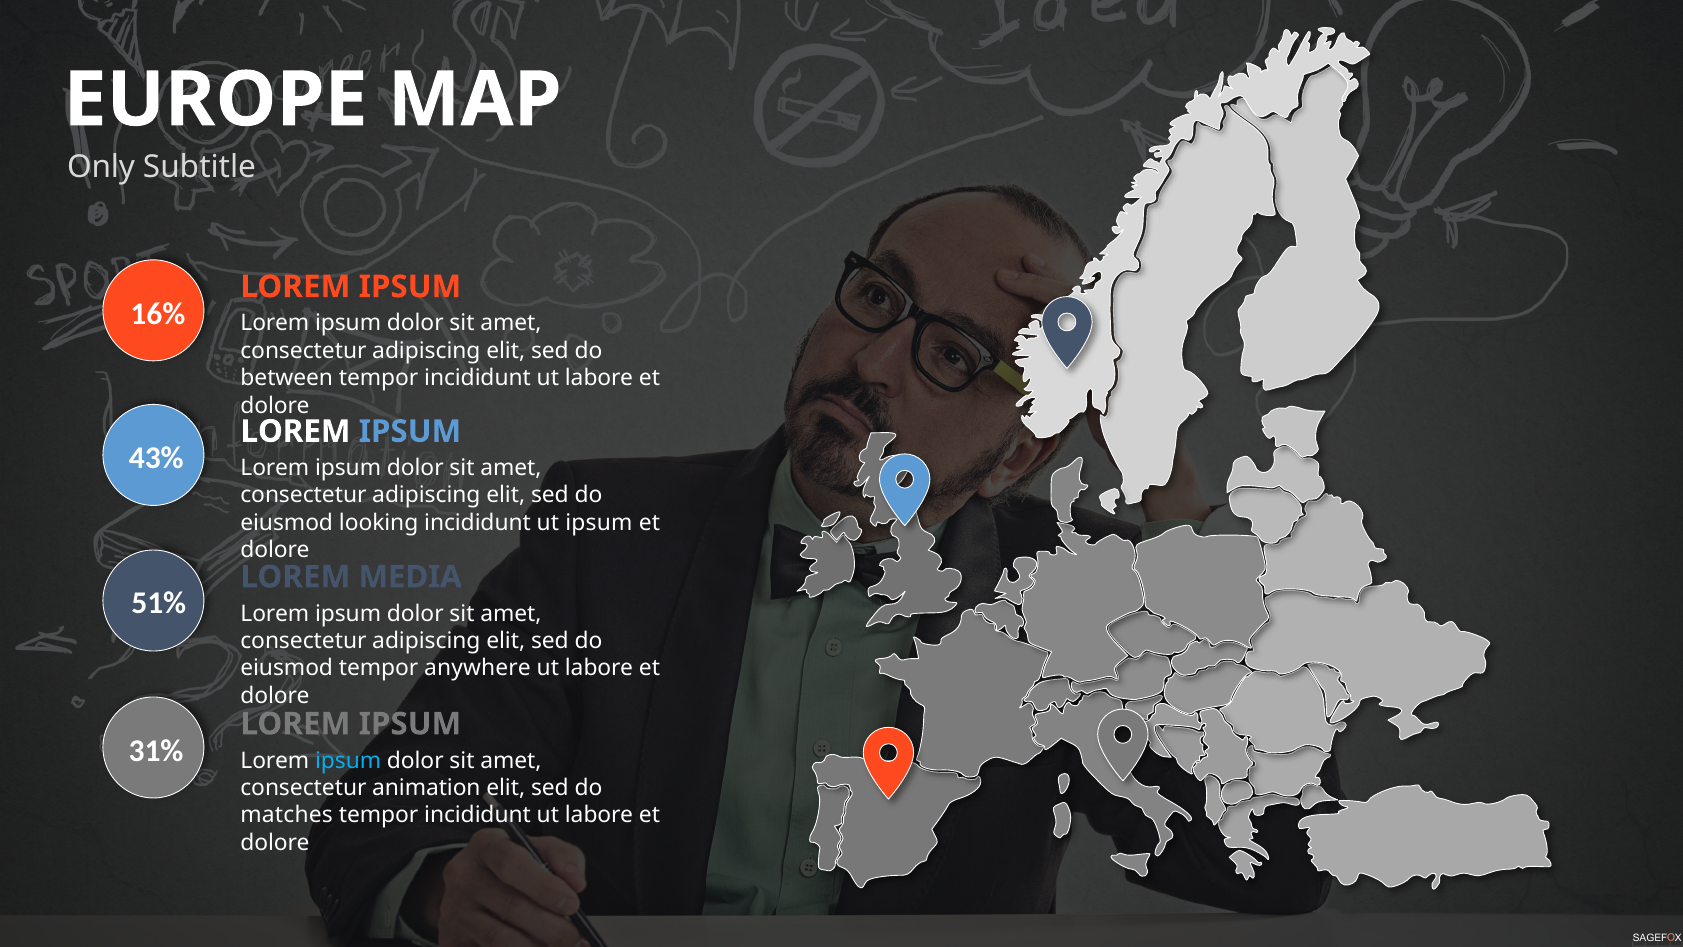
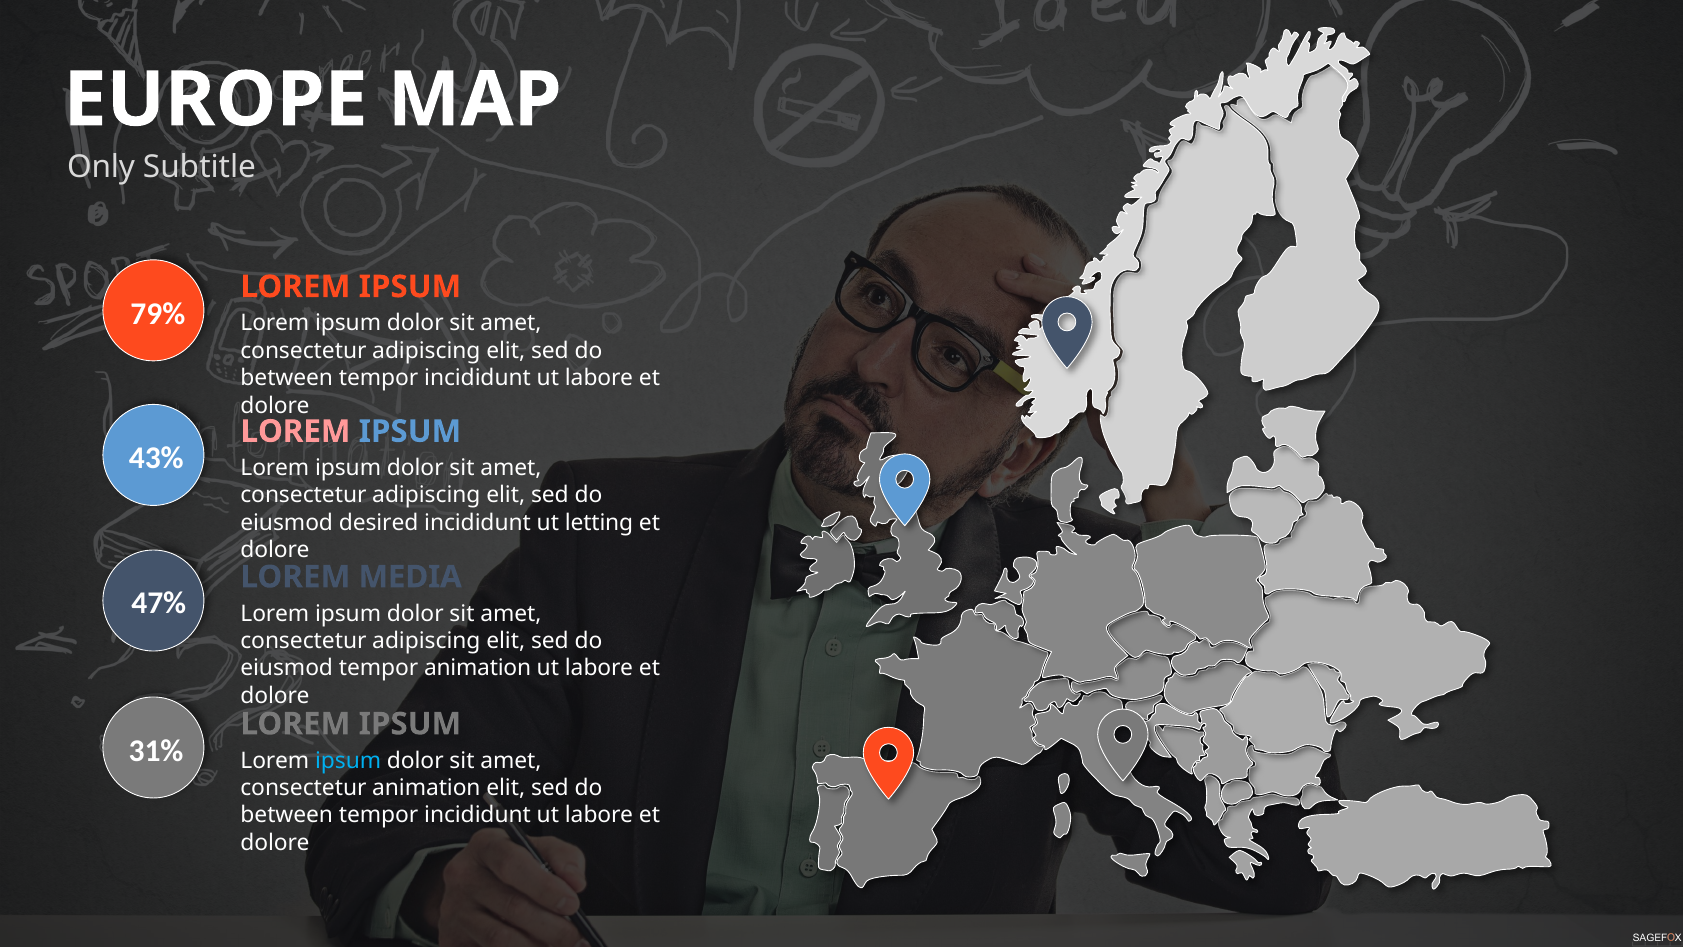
16%: 16% -> 79% (158, 314)
LOREM colour: white -> pink (295, 431)
looking: looking -> desired (379, 523)
ut ipsum: ipsum -> letting (599, 523)
51%: 51% -> 47% (159, 603)
tempor anywhere: anywhere -> animation (478, 668)
matches: matches -> between (287, 815)
